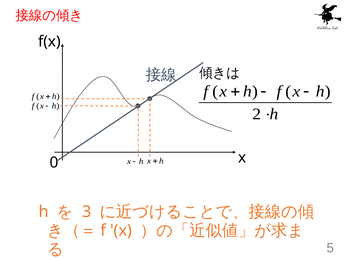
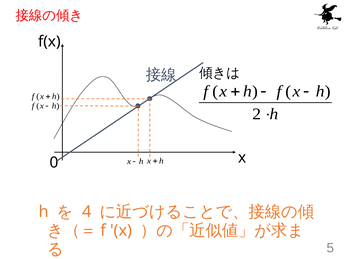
3: 3 -> 4 (87, 211)
